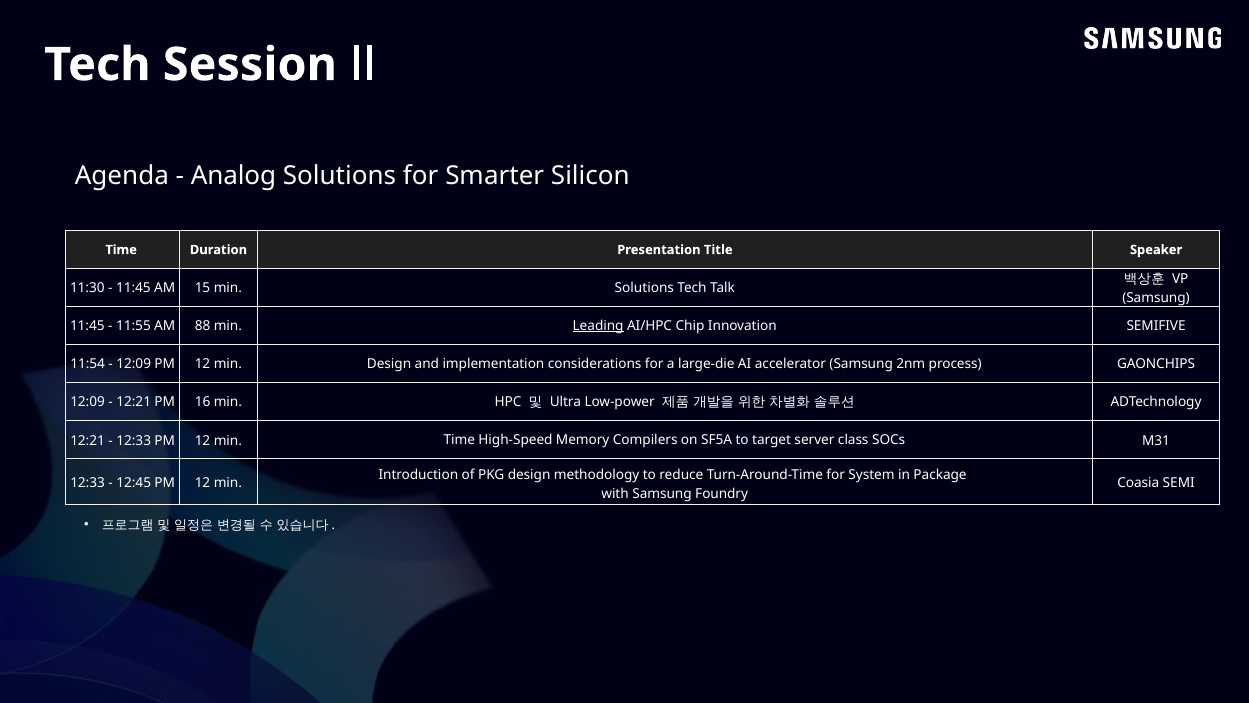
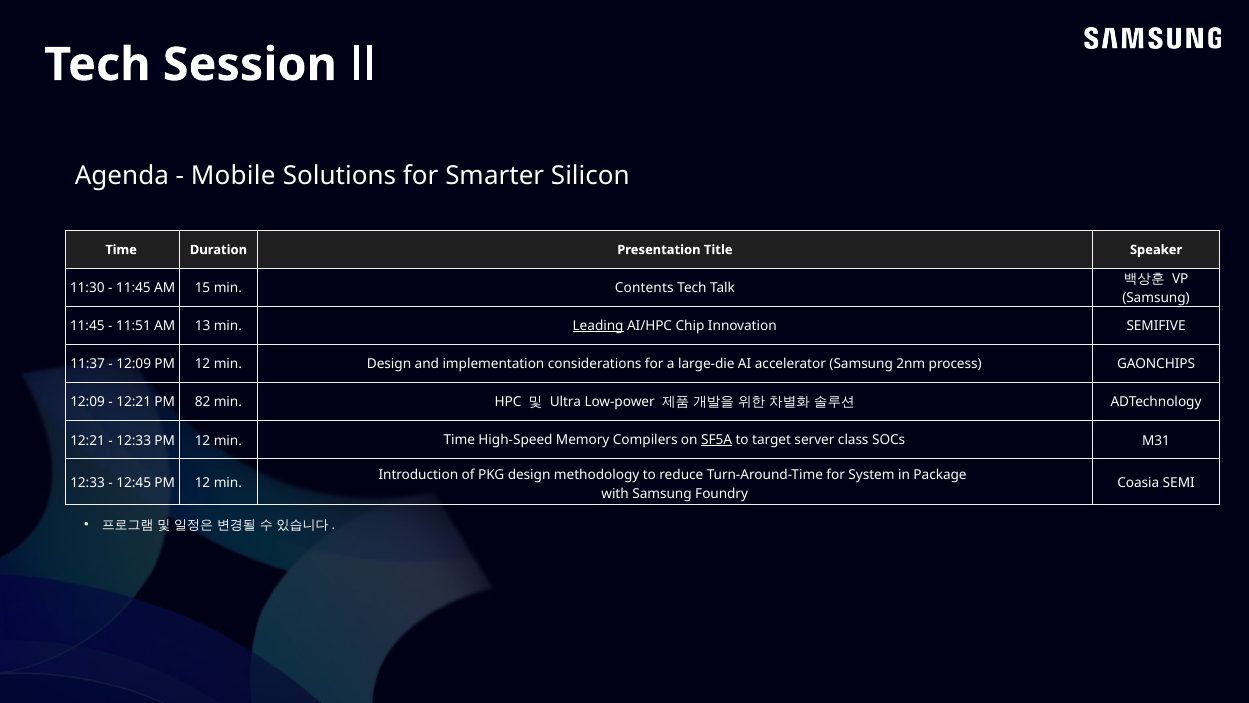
Analog: Analog -> Mobile (233, 175)
min Solutions: Solutions -> Contents (644, 288)
11:55: 11:55 -> 11:51 (133, 326)
88: 88 -> 13 (203, 326)
11:54: 11:54 -> 11:37 (88, 364)
16: 16 -> 82 (203, 402)
SF5A underline: none -> present (717, 440)
